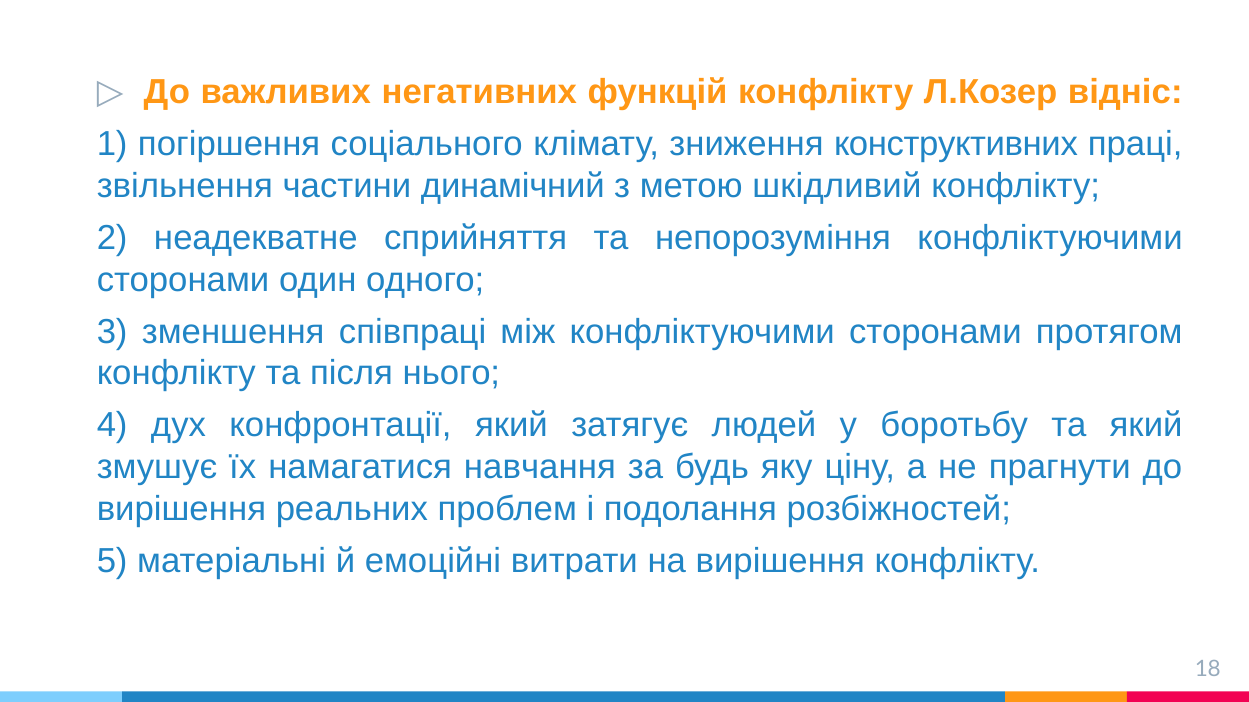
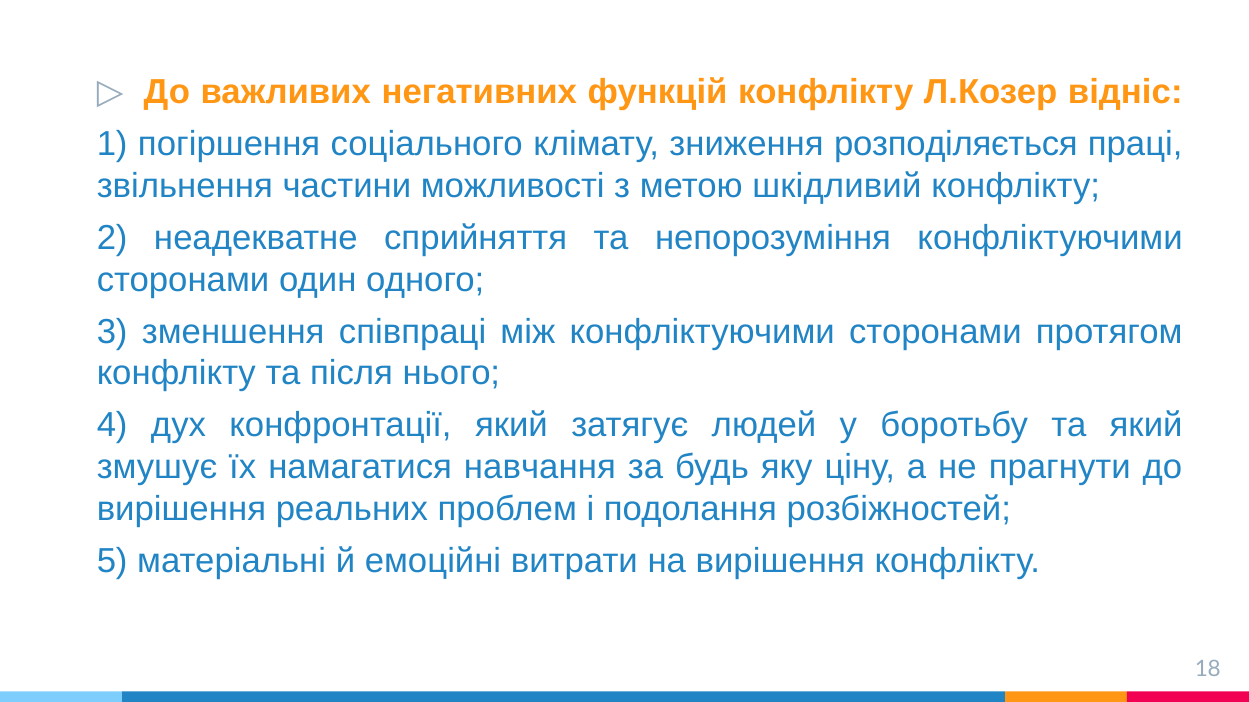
конструктивних: конструктивних -> розподіляється (956, 145)
динамічний: динамічний -> можливості (513, 186)
